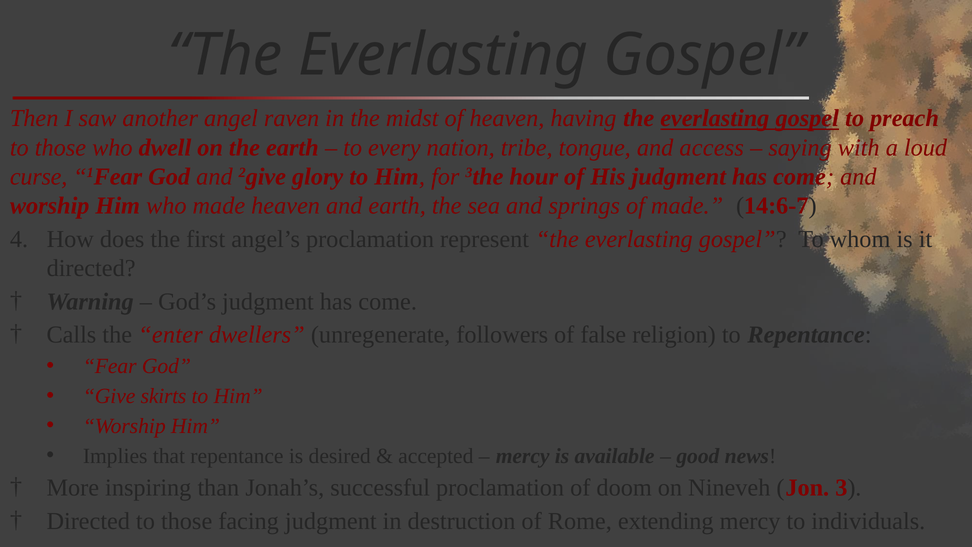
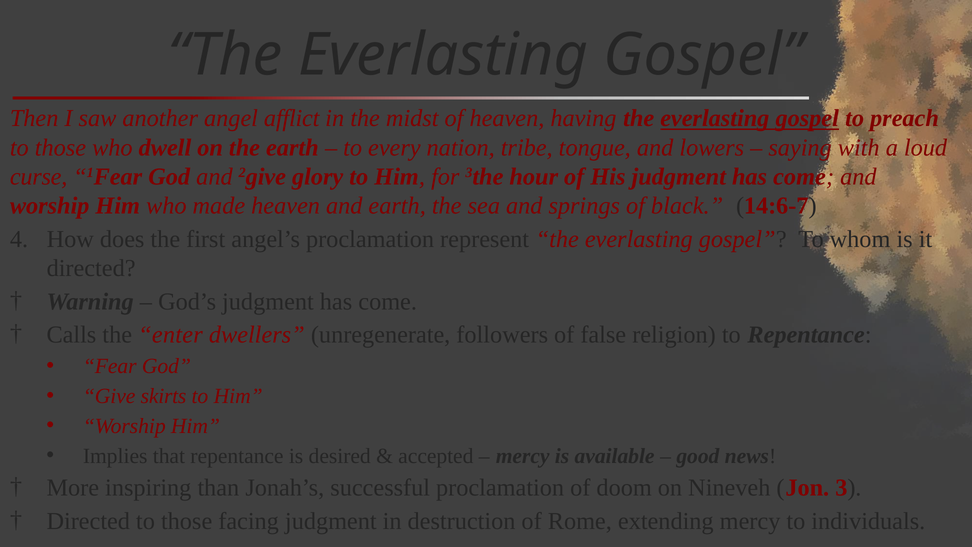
raven: raven -> afflict (292, 118)
access: access -> lowers (712, 148)
of made: made -> black (687, 206)
